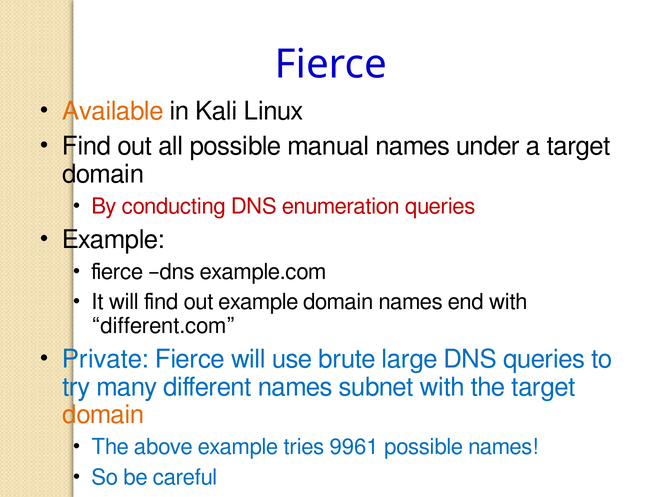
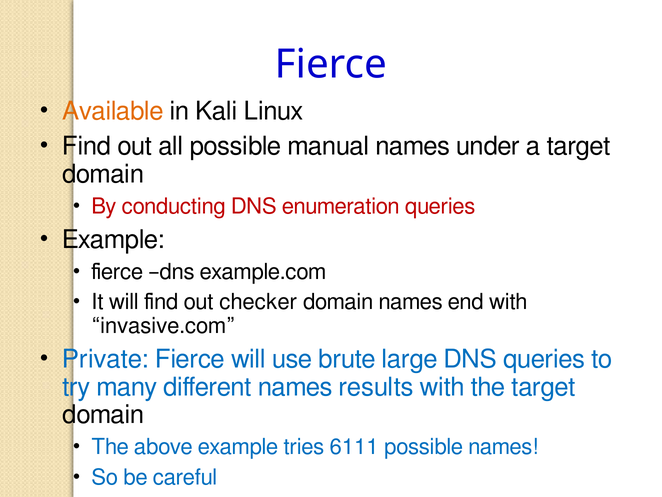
out example: example -> checker (258, 302)
different.com: different.com -> invasive.com (163, 326)
subnet: subnet -> results (376, 387)
domain colour: orange -> black (103, 414)
9961: 9961 -> 6111 (354, 447)
